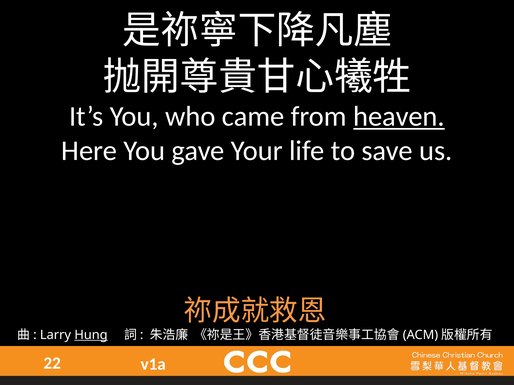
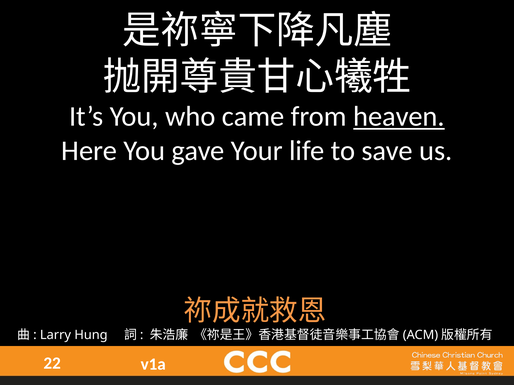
Hung underline: present -> none (91, 335)
